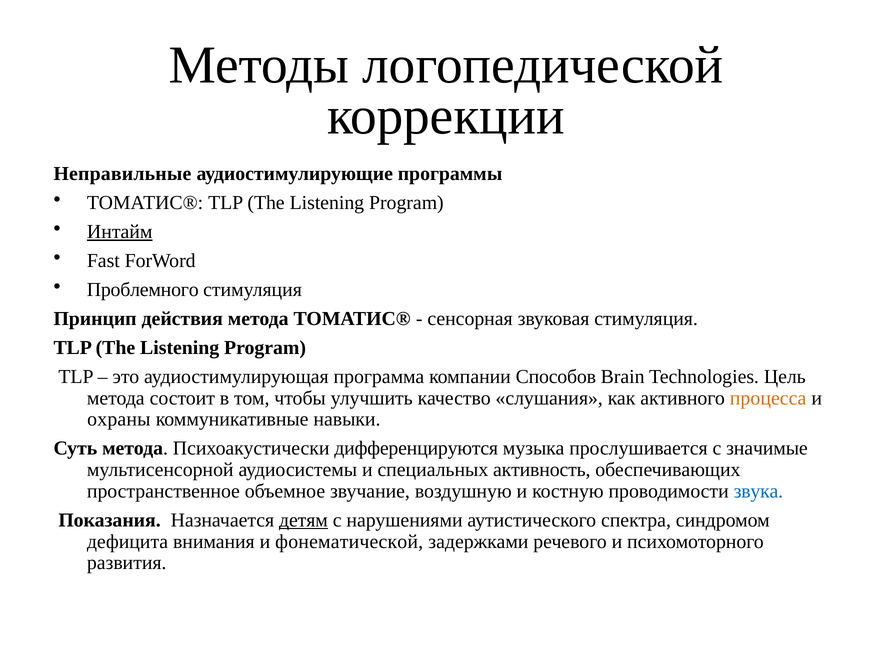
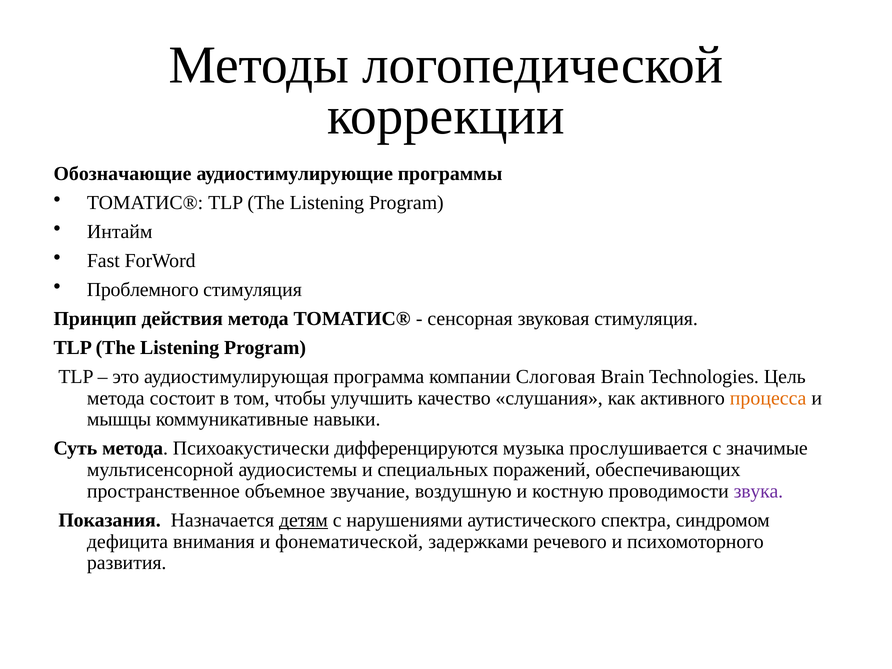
Неправильные: Неправильные -> Обозначающие (122, 174)
Интайм underline: present -> none (120, 232)
Способов: Способов -> Слоговая (556, 377)
охраны: охраны -> мышцы (119, 419)
активность: активность -> поражений (542, 470)
звука colour: blue -> purple (758, 491)
